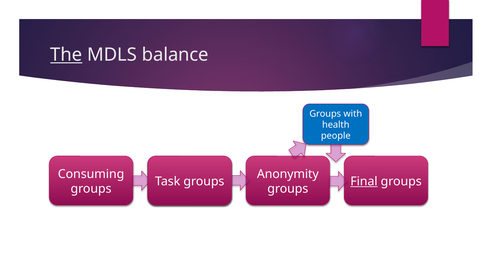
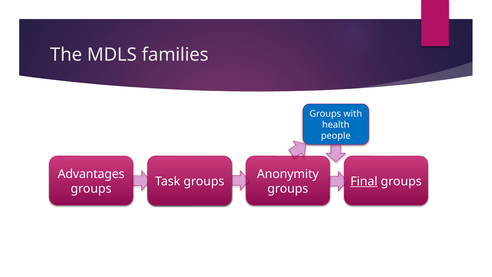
The underline: present -> none (66, 55)
balance: balance -> families (175, 55)
Consuming: Consuming -> Advantages (91, 174)
